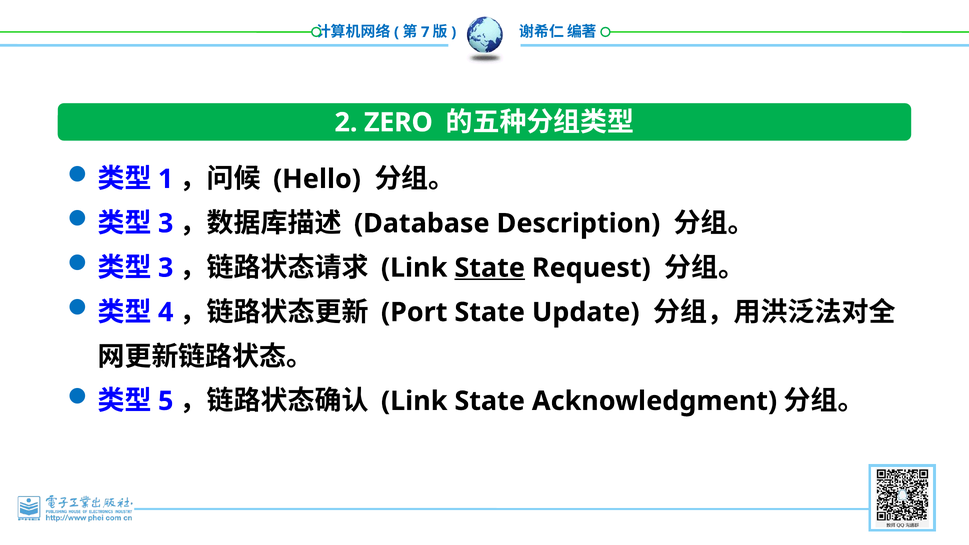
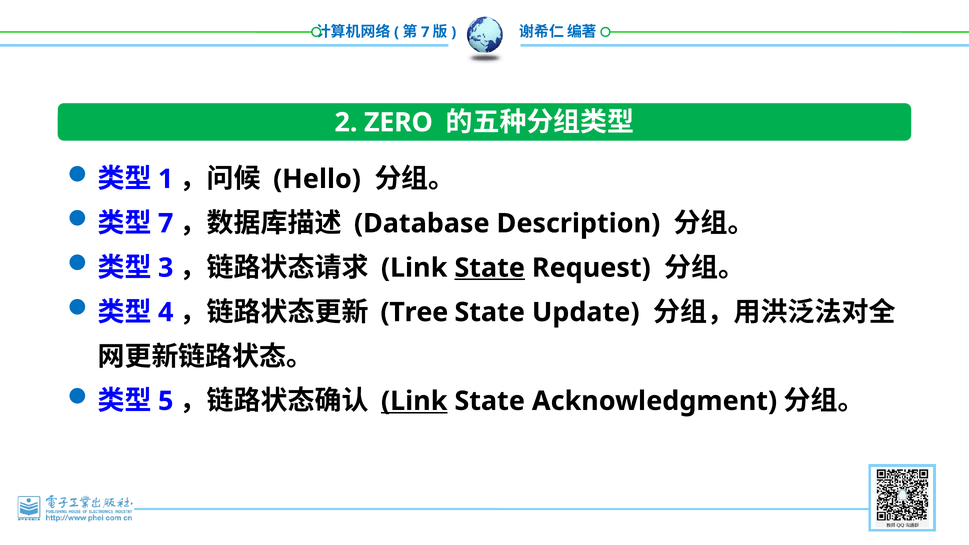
3: 3 -> 7 (166, 223)
Port: Port -> Tree (414, 312)
Link underline: none -> present (414, 401)
